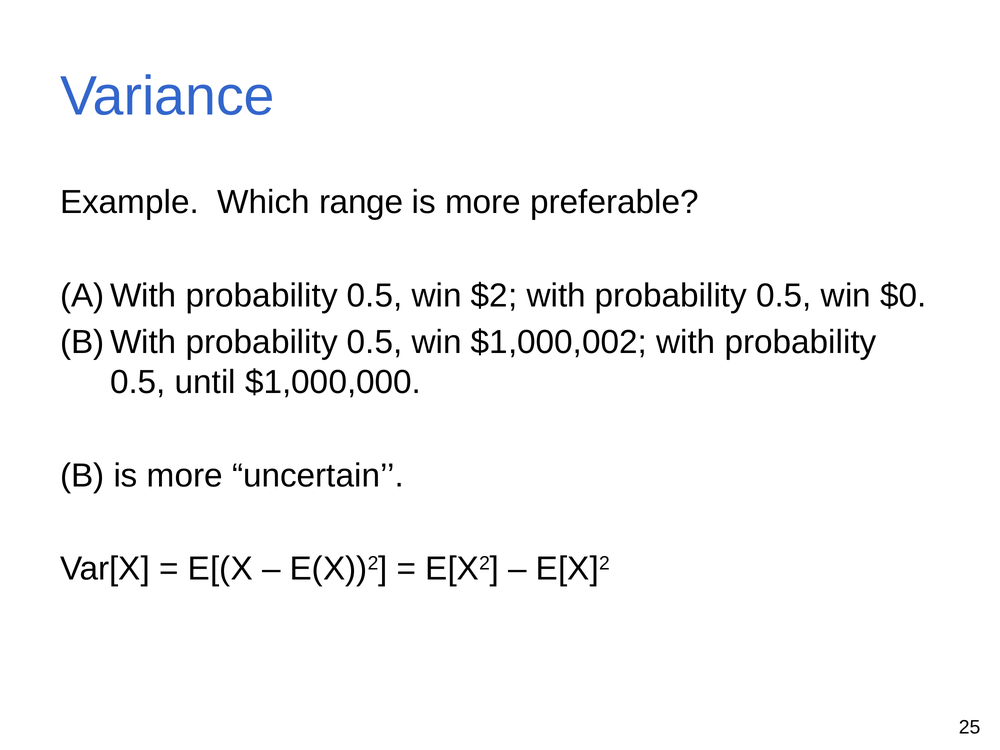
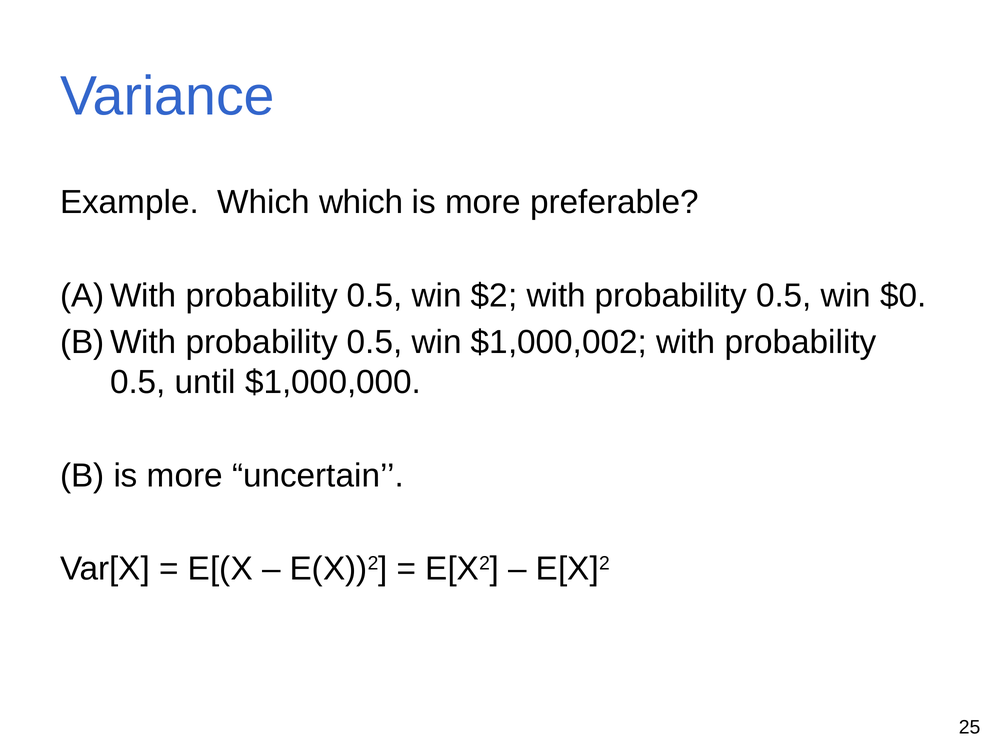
Which range: range -> which (361, 202)
